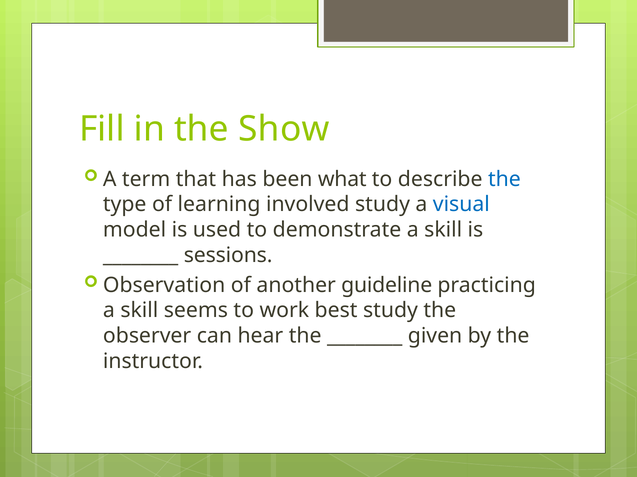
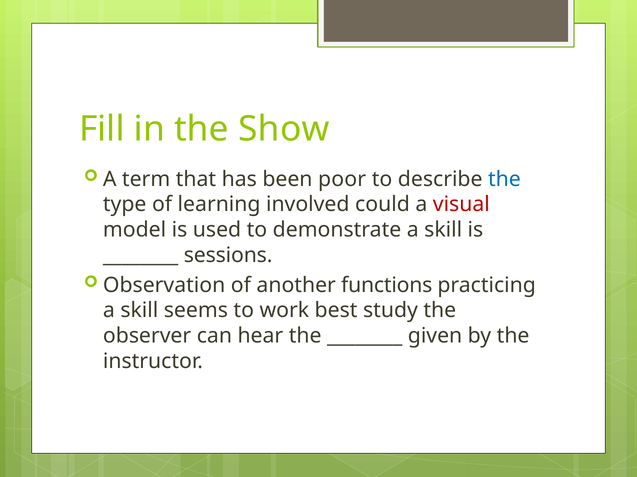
what: what -> poor (342, 179)
involved study: study -> could (382, 205)
visual colour: blue -> red (461, 205)
guideline: guideline -> functions (387, 285)
